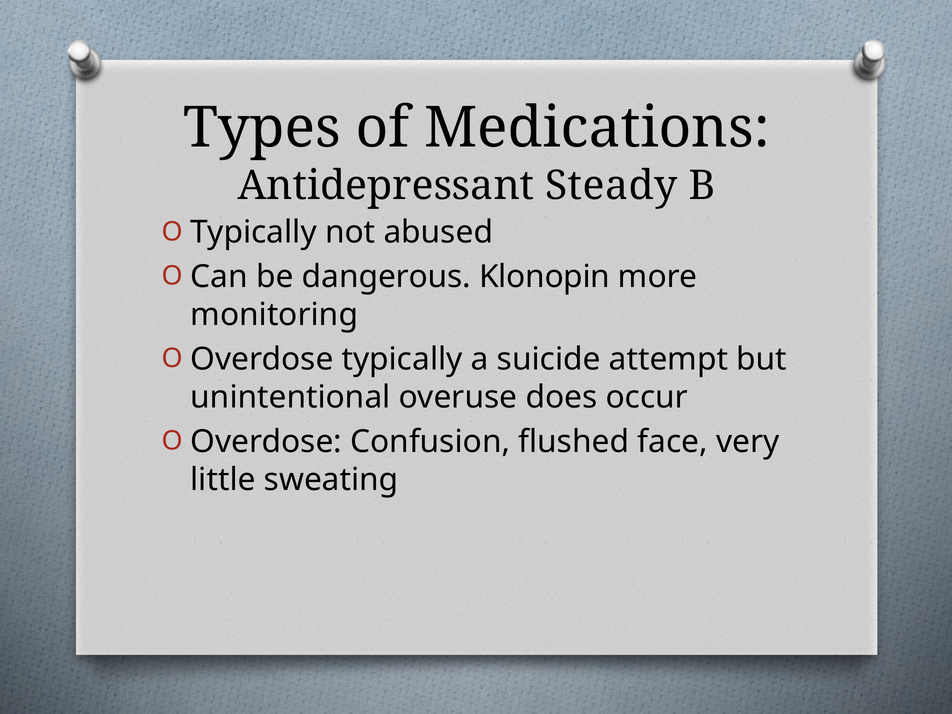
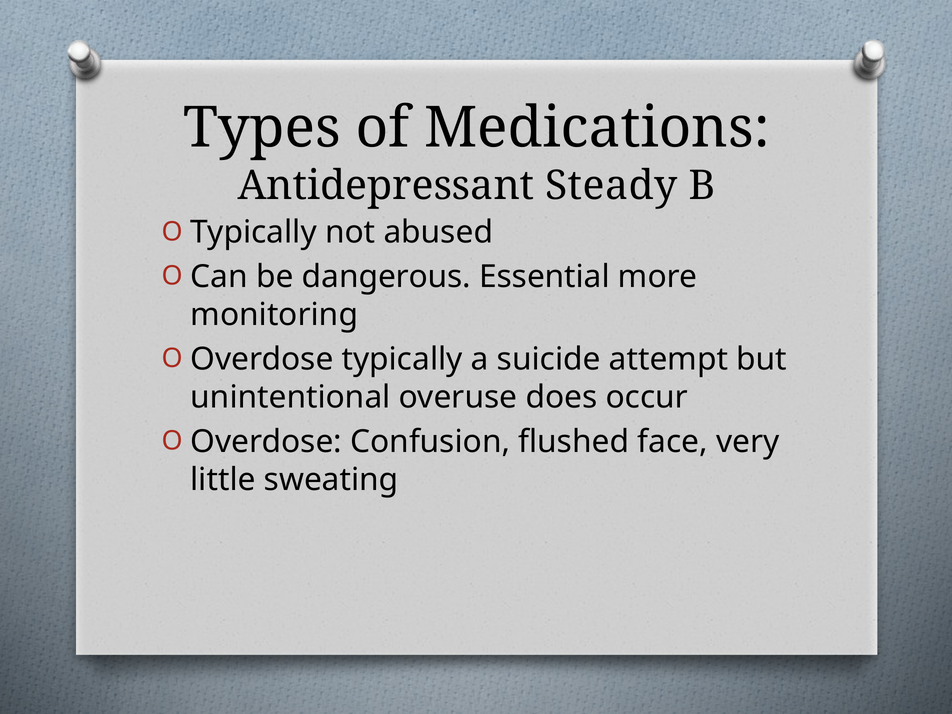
Klonopin: Klonopin -> Essential (545, 277)
